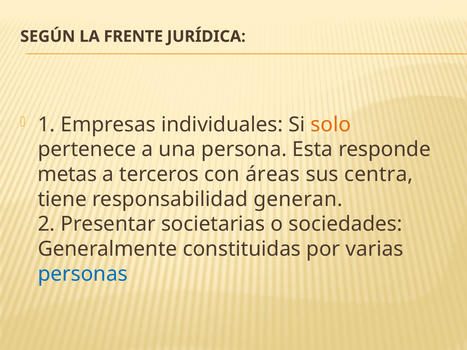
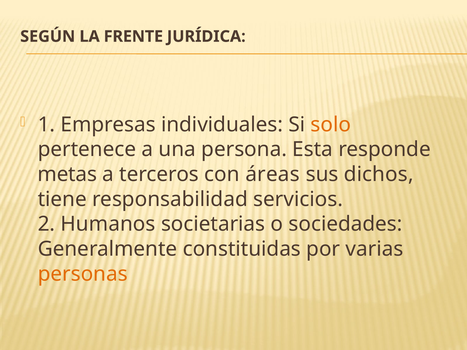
centra: centra -> dichos (379, 174)
generan: generan -> servicios (298, 199)
Presentar: Presentar -> Humanos (108, 224)
personas colour: blue -> orange (83, 274)
